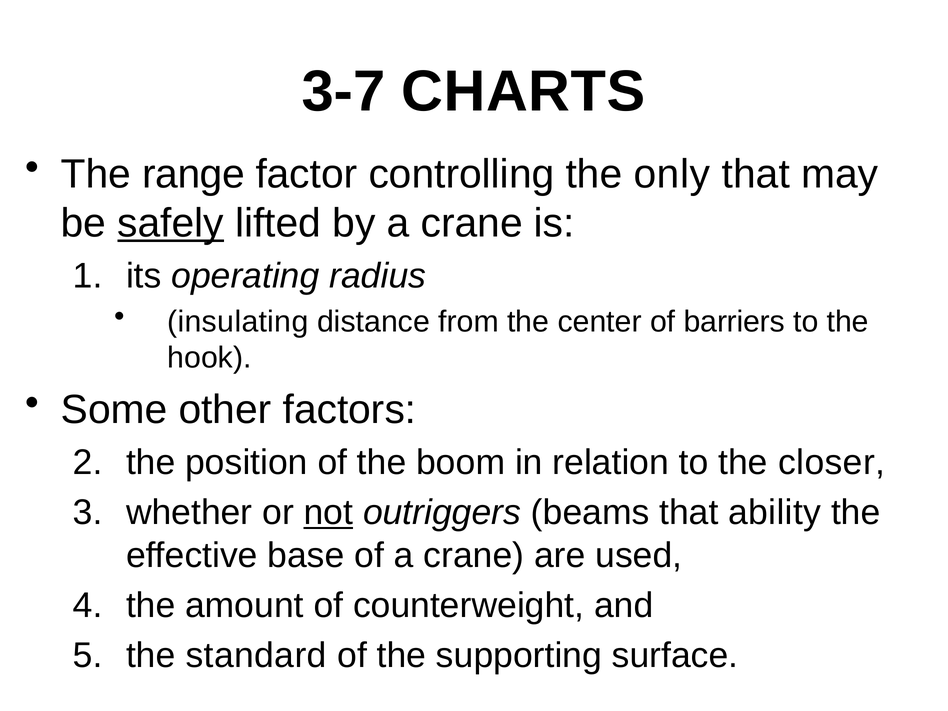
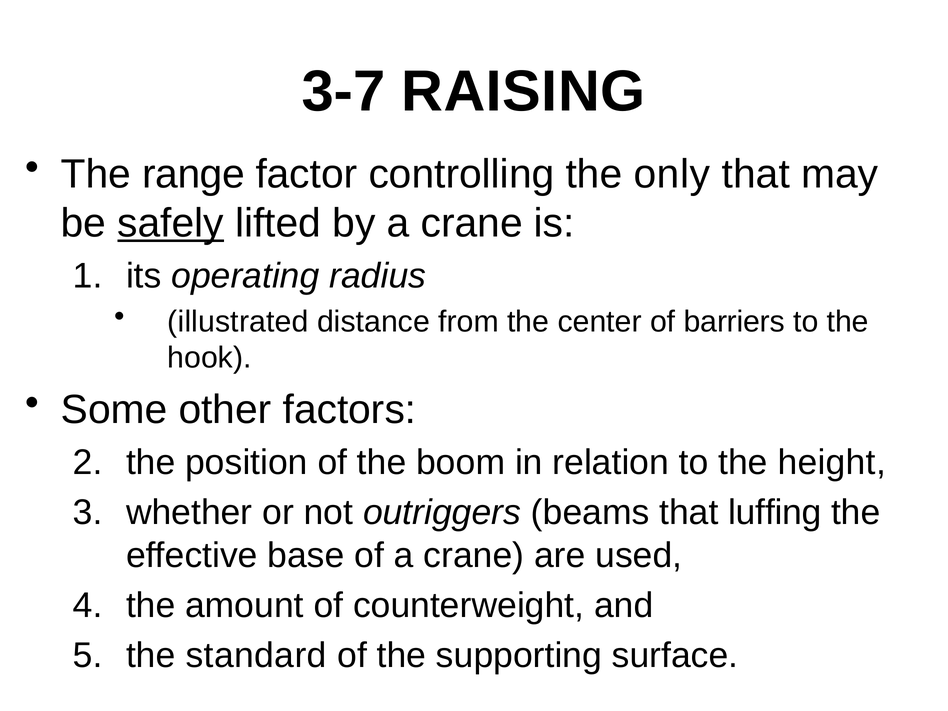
CHARTS: CHARTS -> RAISING (523, 92)
insulating: insulating -> illustrated (238, 322)
closer: closer -> height (832, 463)
not underline: present -> none (328, 513)
ability: ability -> luffing (775, 513)
